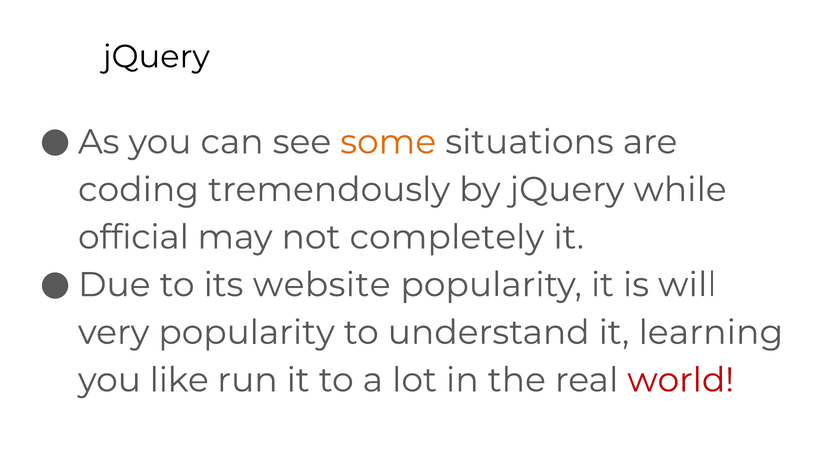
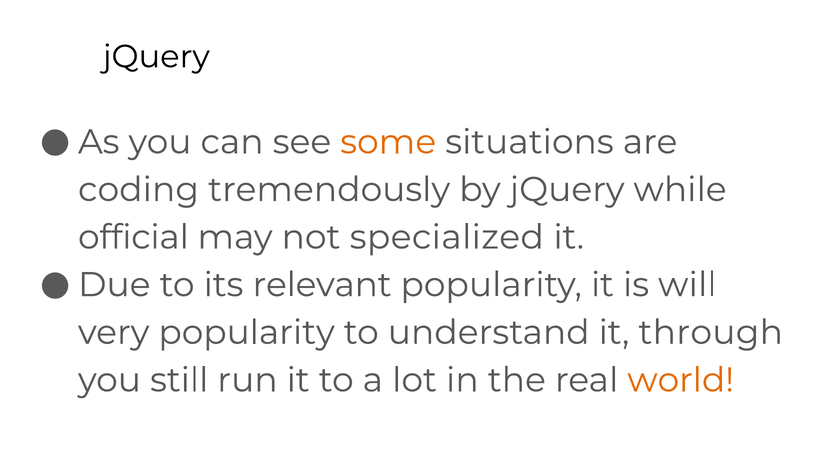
completely: completely -> specialized (447, 237)
website: website -> relevant (322, 285)
learning: learning -> through (711, 333)
like: like -> still (179, 380)
world colour: red -> orange (681, 380)
